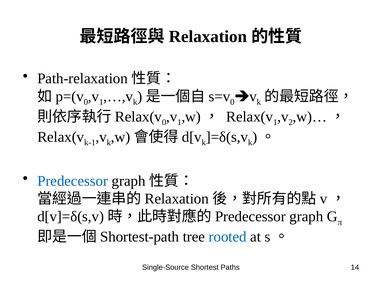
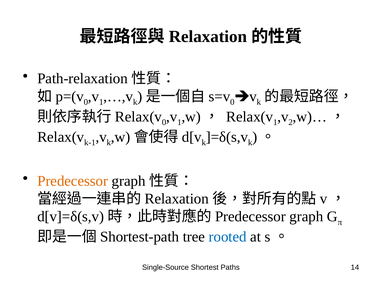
Predecessor colour: blue -> orange (73, 181)
